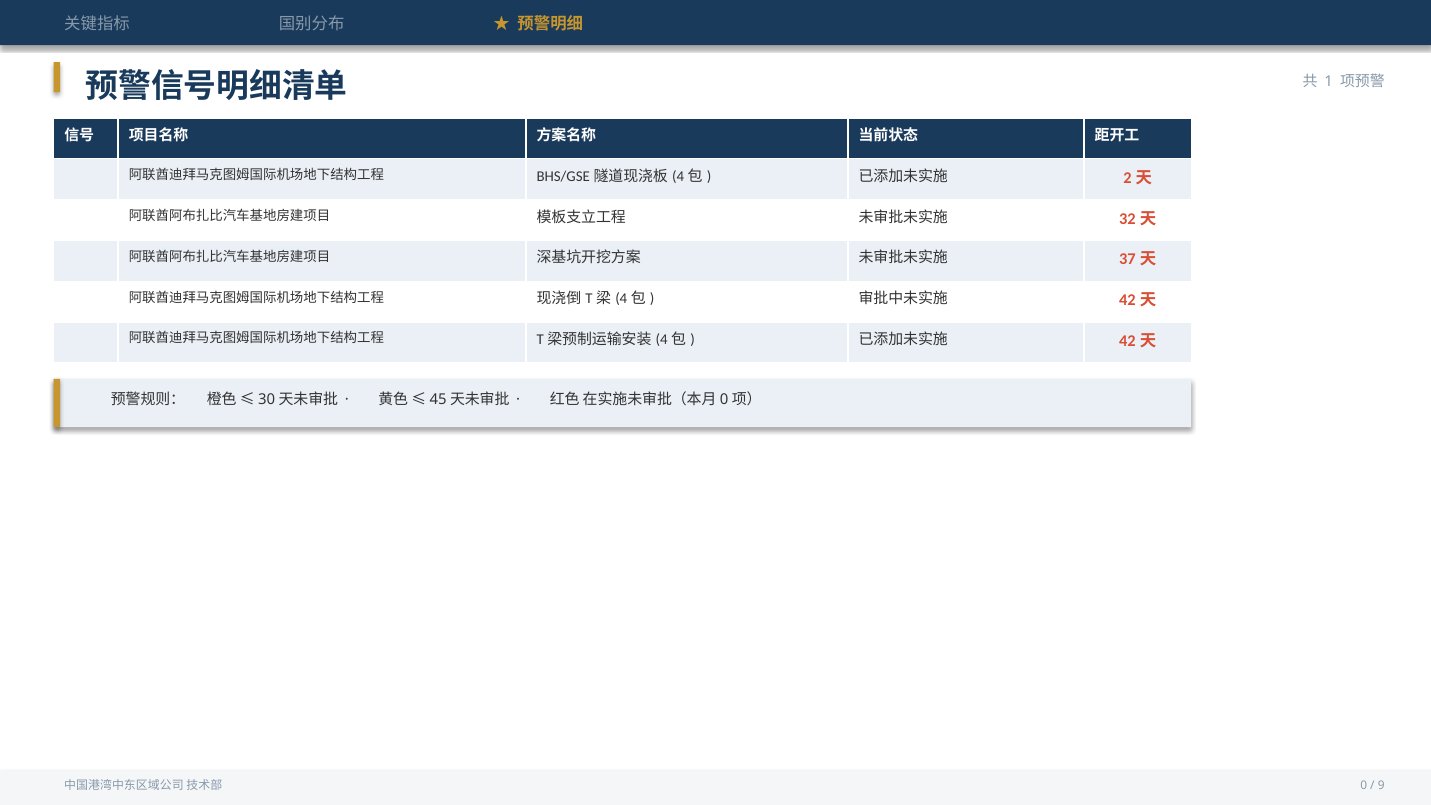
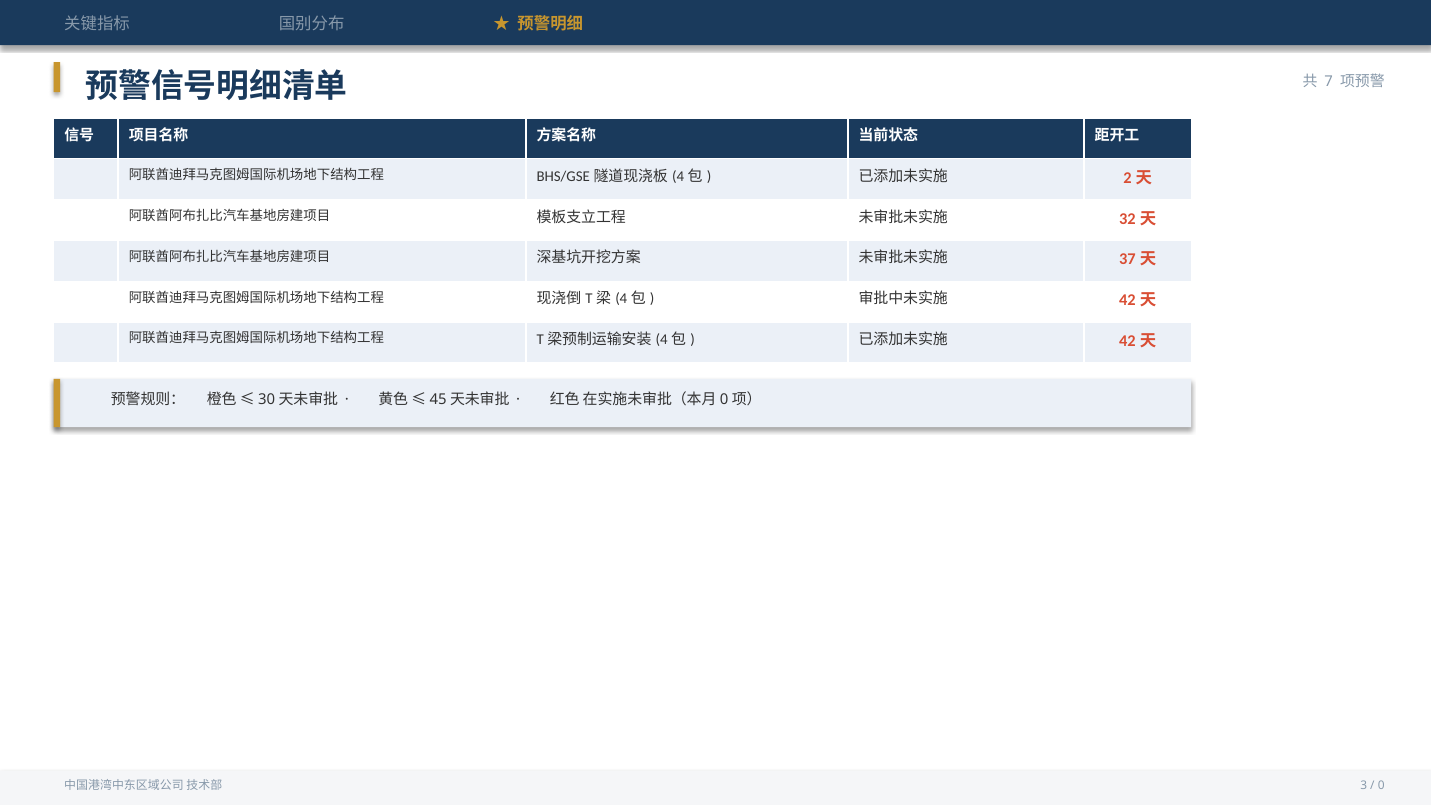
1: 1 -> 7 (1329, 82)
0: 0 -> 3 (1364, 786)
9: 9 -> 0 (1381, 786)
